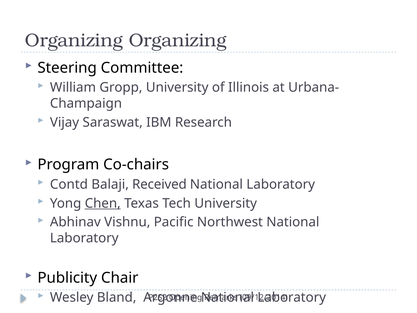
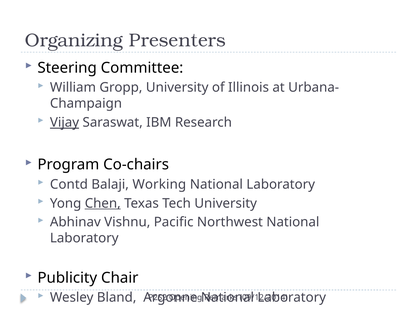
Organizing Organizing: Organizing -> Presenters (177, 40)
Vijay underline: none -> present (65, 122)
Received: Received -> Working (159, 184)
